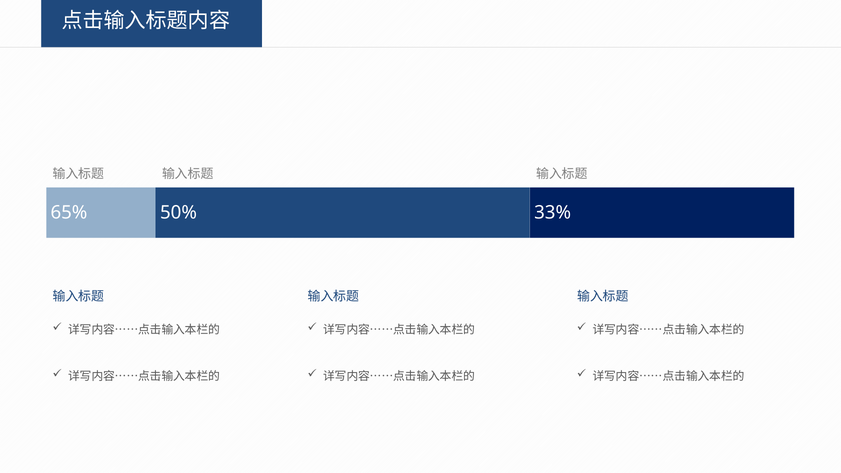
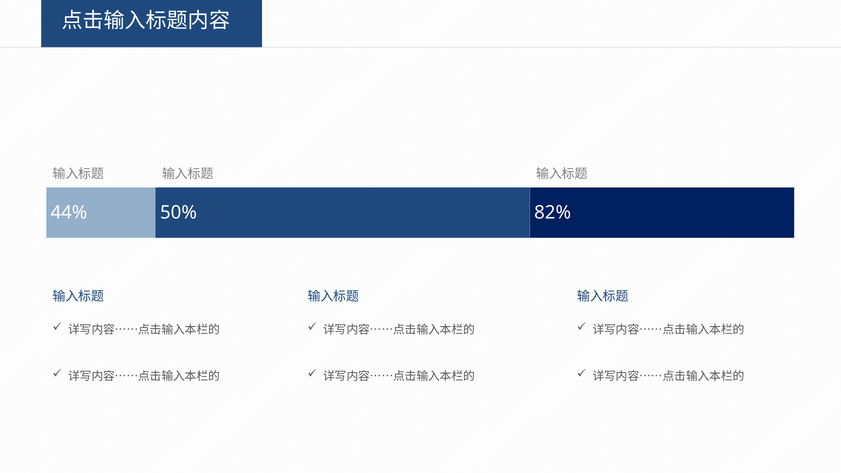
65%: 65% -> 44% (69, 213)
33%: 33% -> 82% (553, 213)
